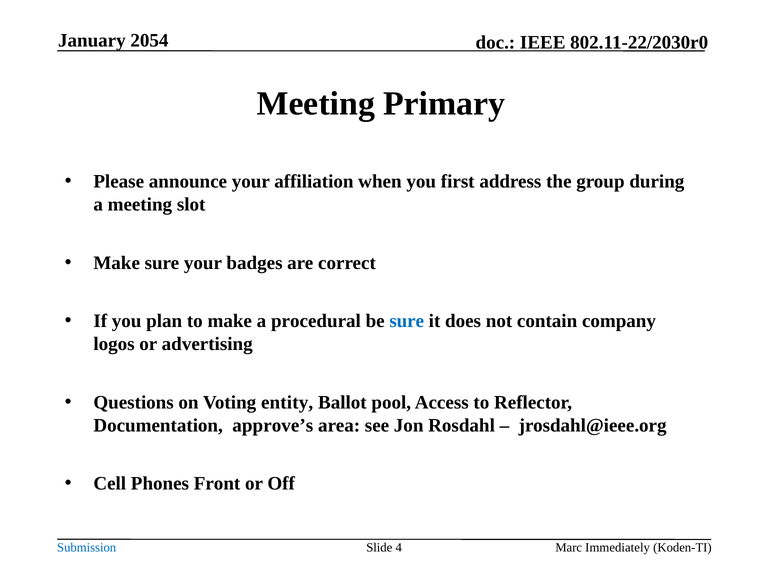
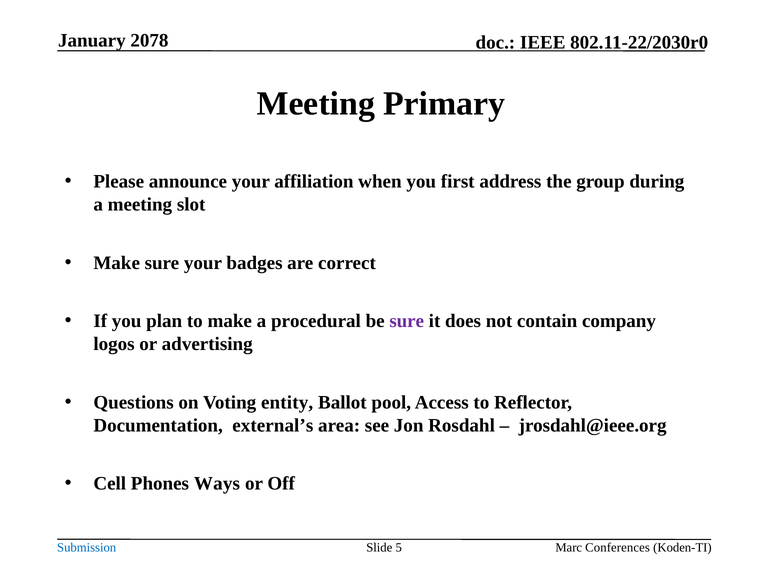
2054: 2054 -> 2078 (149, 40)
sure colour: blue -> purple (407, 321)
approve’s: approve’s -> external’s (273, 426)
Front: Front -> Ways (217, 484)
4: 4 -> 5 (399, 548)
Immediately: Immediately -> Conferences (618, 548)
